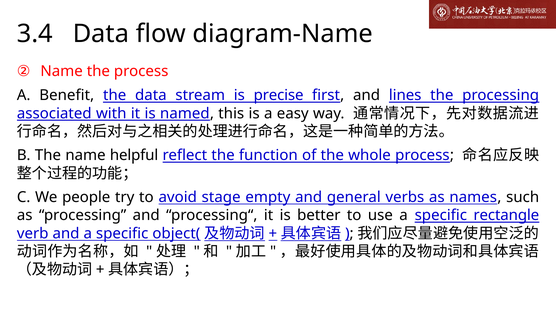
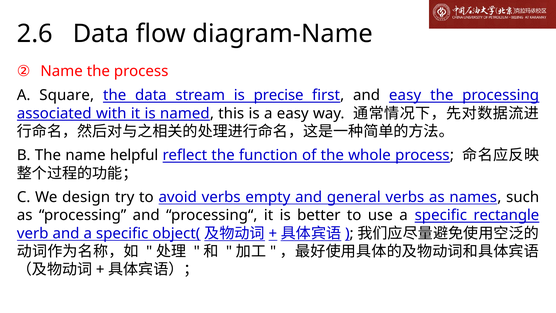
3.4: 3.4 -> 2.6 (35, 34)
Benefit: Benefit -> Square (67, 95)
and lines: lines -> easy (405, 95)
people: people -> design (86, 197)
avoid stage: stage -> verbs (221, 197)
